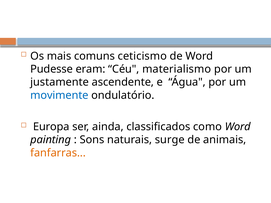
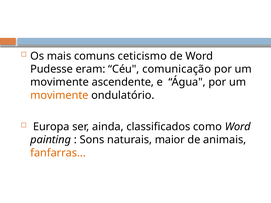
materialismo: materialismo -> comunicação (177, 69)
justamente: justamente -> movimente (60, 82)
movimente colour: blue -> orange (59, 95)
surge: surge -> maior (170, 140)
